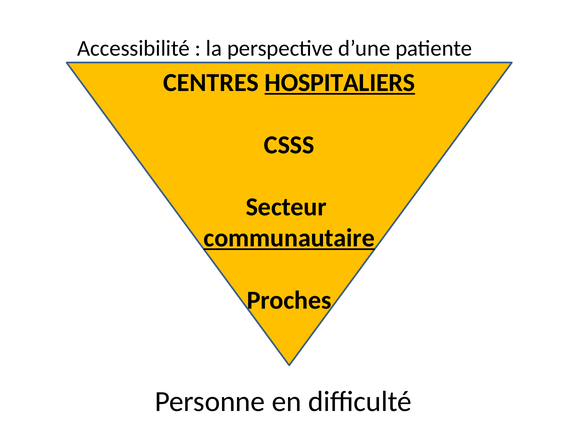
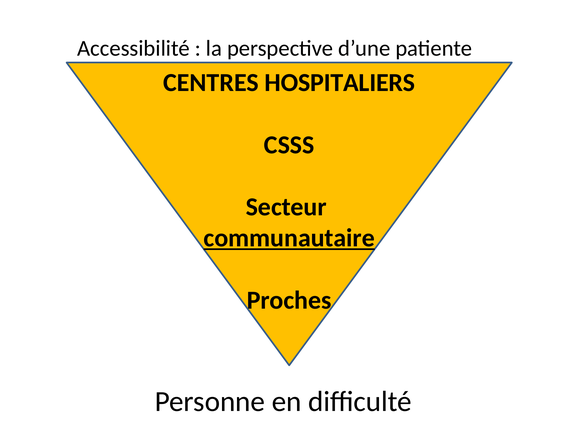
HOSPITALIERS underline: present -> none (340, 83)
